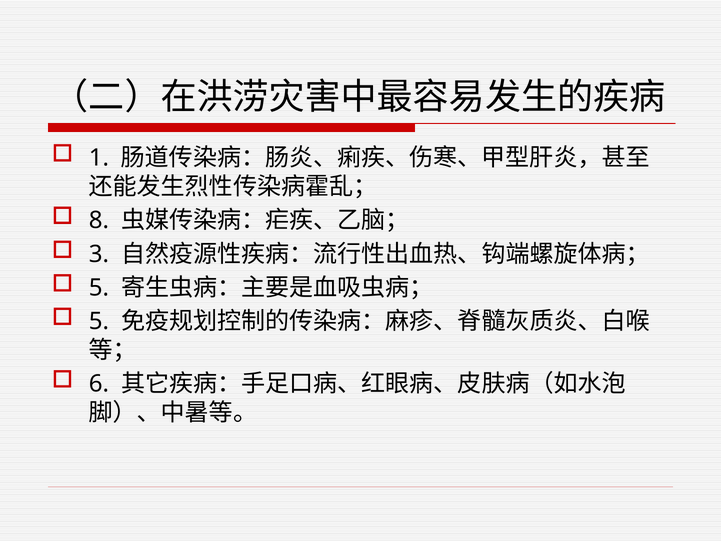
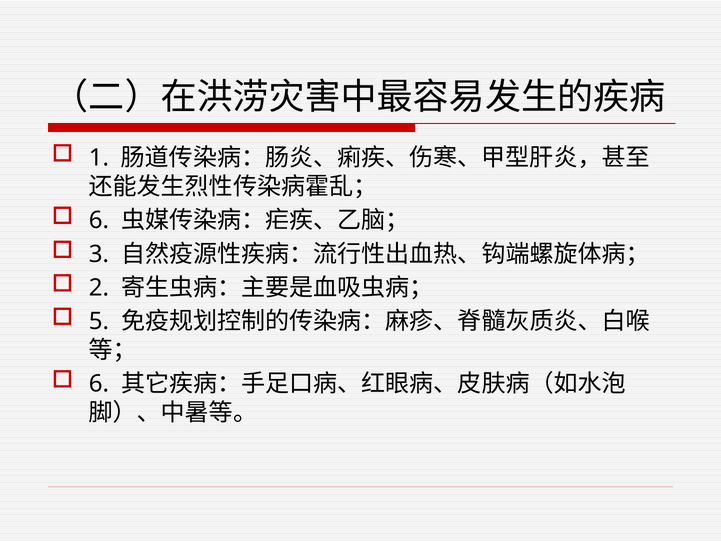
8: 8 -> 6 (99, 220)
5: 5 -> 2 (99, 288)
